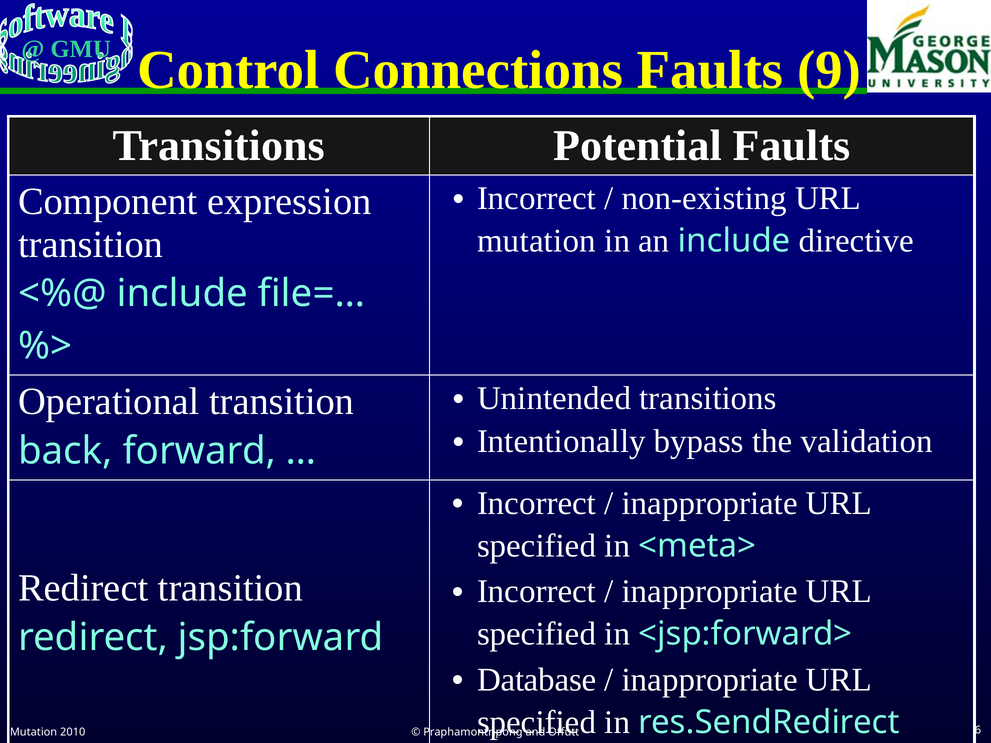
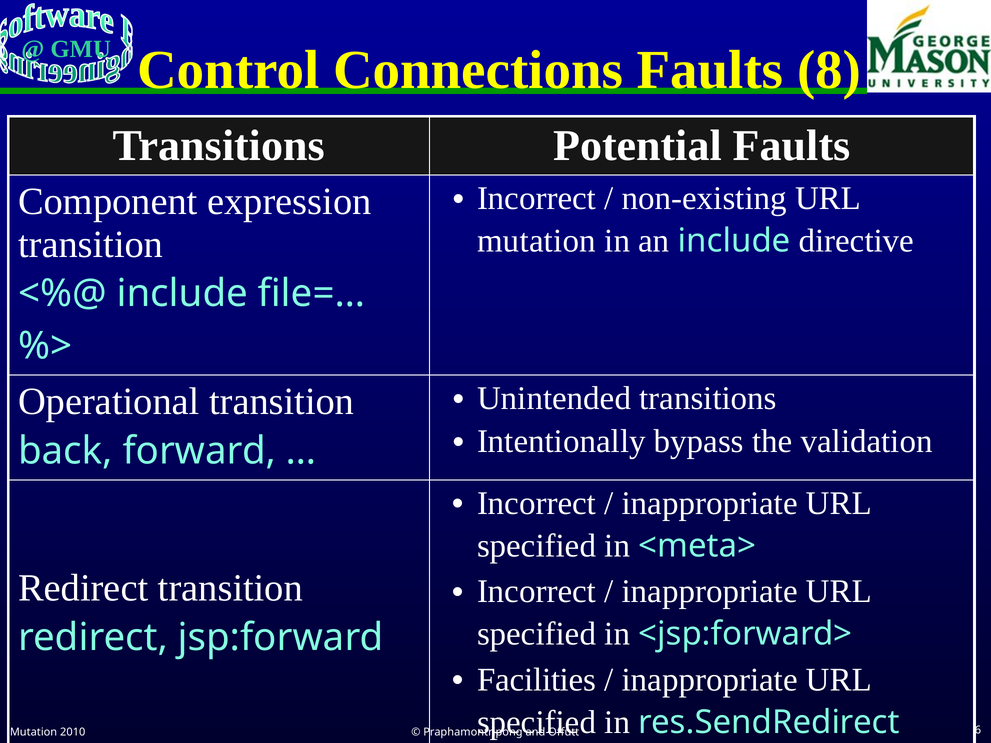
9: 9 -> 8 (829, 70)
Database: Database -> Facilities (537, 680)
